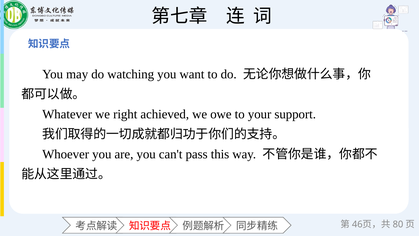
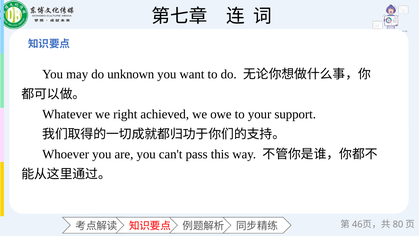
watching: watching -> unknown (131, 74)
